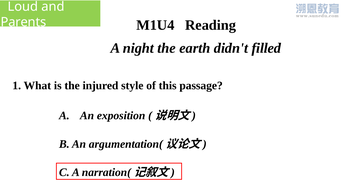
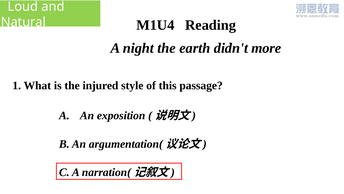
Parents: Parents -> Natural (23, 22)
filled: filled -> more (266, 48)
